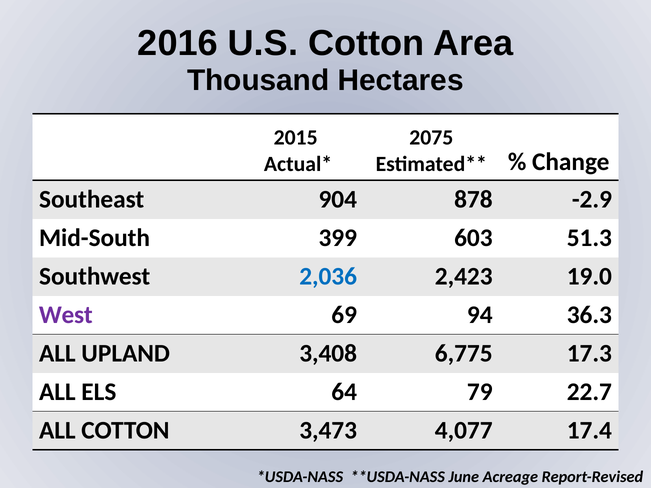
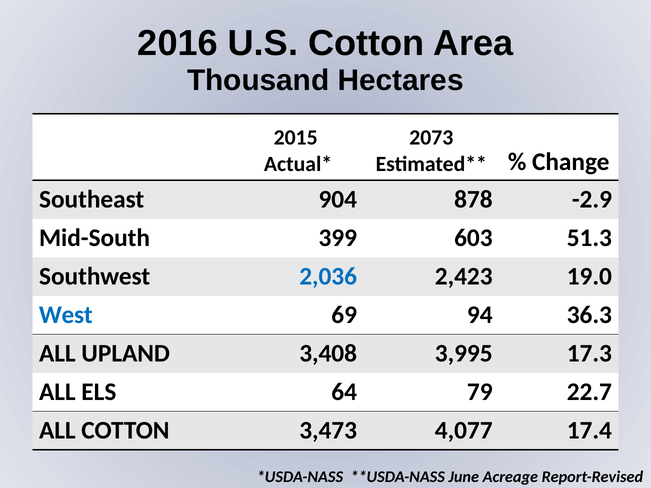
2075: 2075 -> 2073 (431, 138)
West colour: purple -> blue (66, 315)
6,775: 6,775 -> 3,995 (464, 354)
